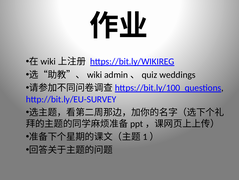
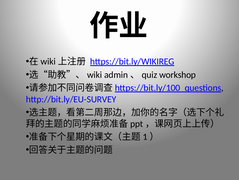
weddings: weddings -> workshop (178, 75)
